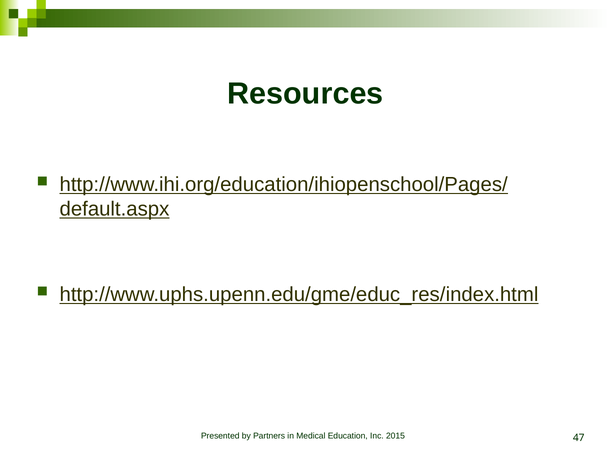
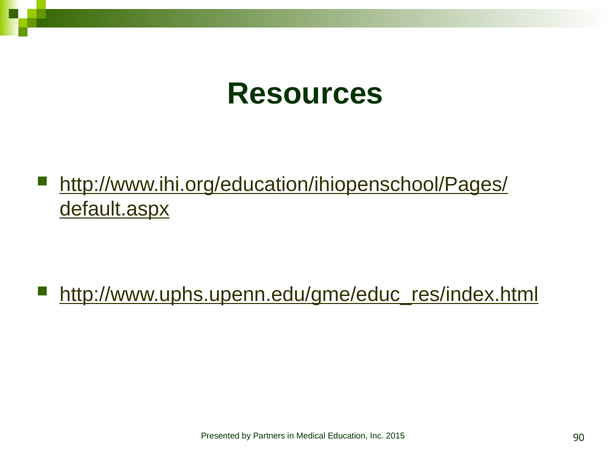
47: 47 -> 90 (579, 438)
